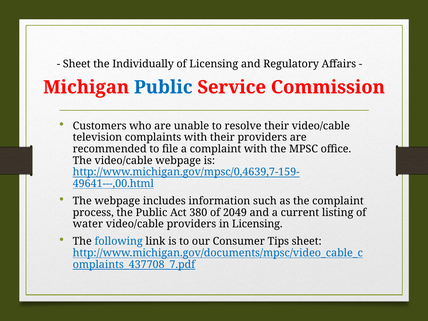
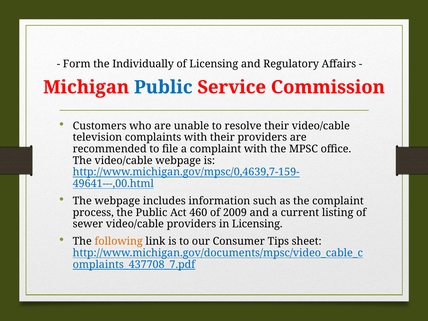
Sheet: Sheet -> Form (77, 64)
380: 380 -> 460 (198, 213)
2049: 2049 -> 2009 (235, 213)
water: water -> sewer (88, 224)
following colour: blue -> orange (119, 241)
